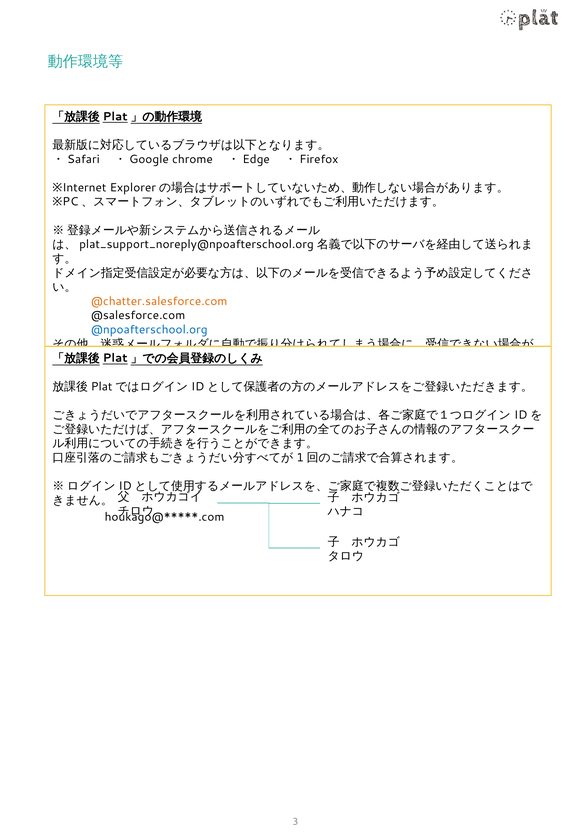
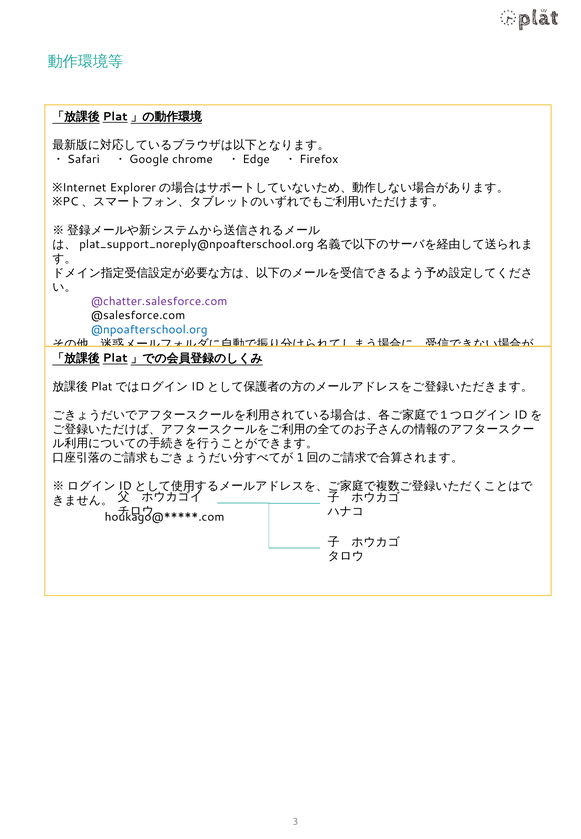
@chatter.salesforce.com colour: orange -> purple (159, 301)
